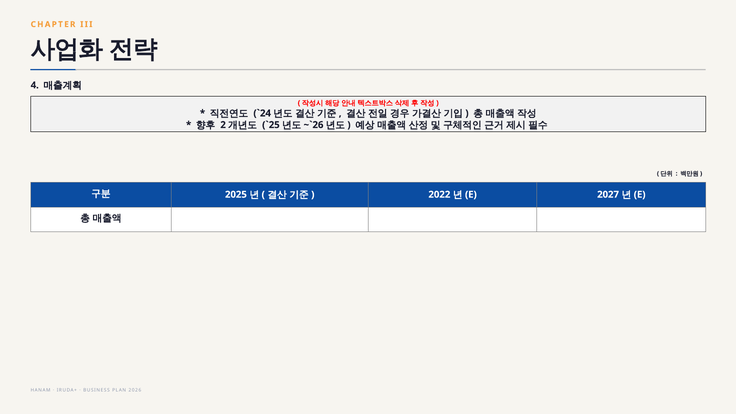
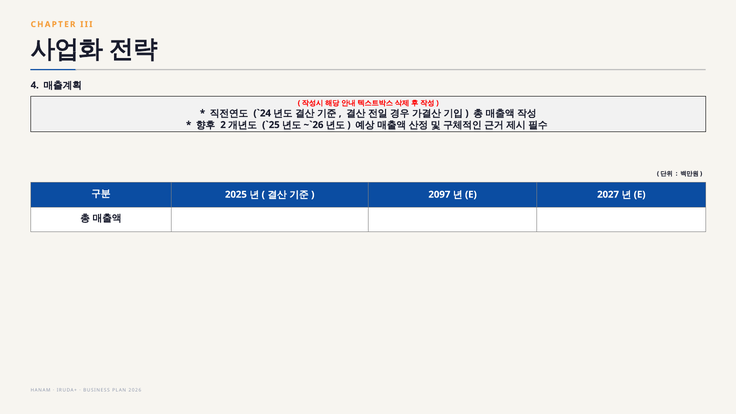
2022: 2022 -> 2097 (439, 195)
